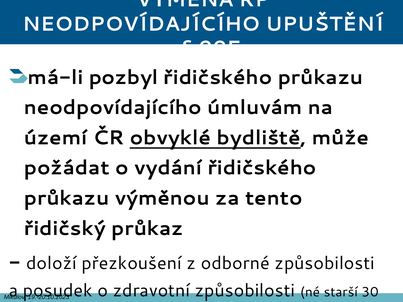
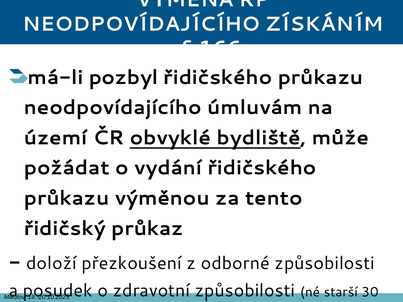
UPUŠTĚNÍ: UPUŠTĚNÍ -> ZÍSKÁNÍM (324, 24)
995: 995 -> 166 (220, 48)
